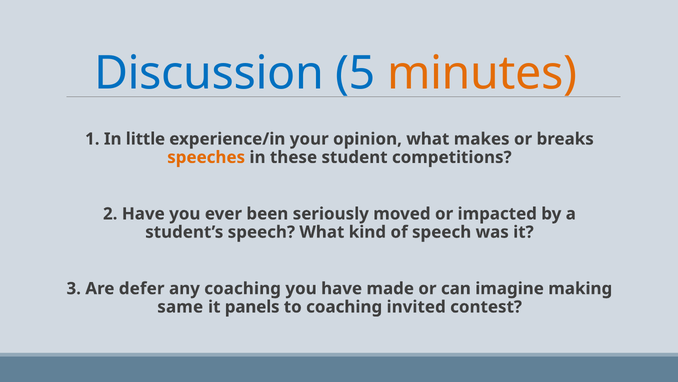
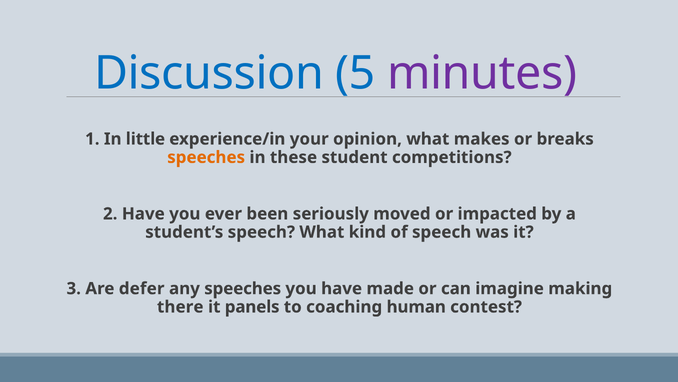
minutes colour: orange -> purple (482, 73)
any coaching: coaching -> speeches (243, 288)
same: same -> there (180, 306)
invited: invited -> human (416, 306)
